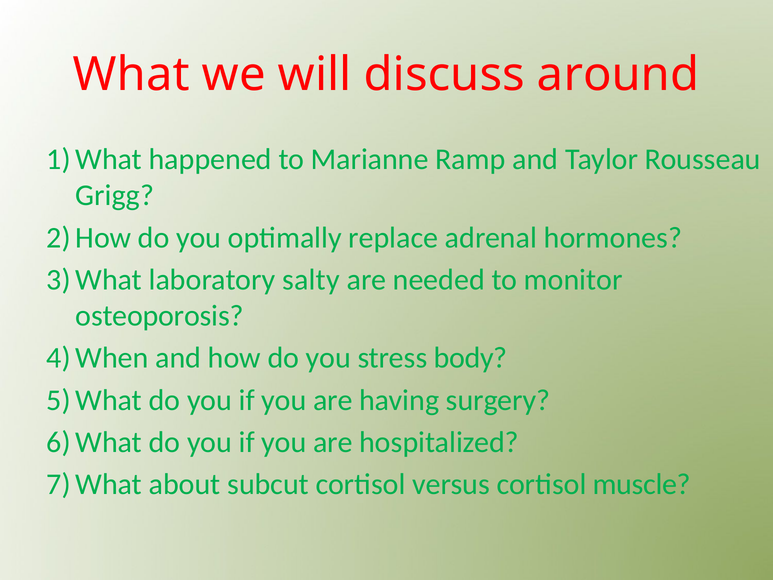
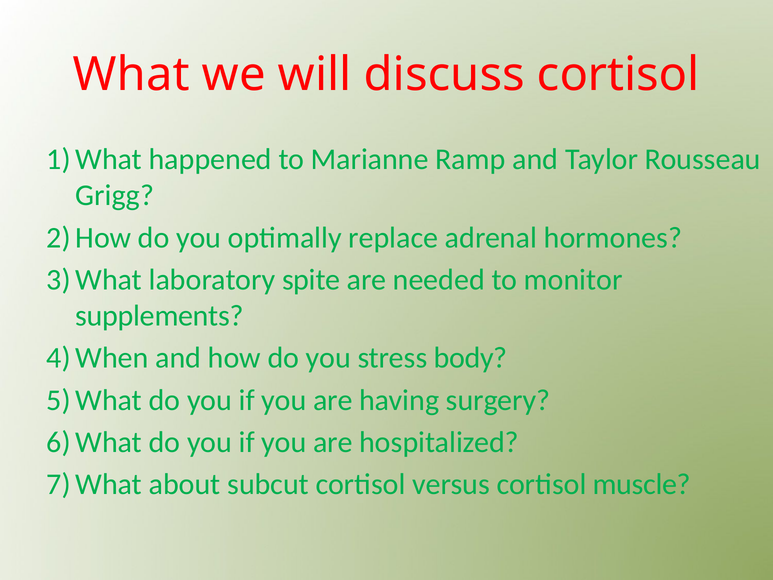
discuss around: around -> cortisol (618, 75)
salty: salty -> spite (311, 280)
osteoporosis: osteoporosis -> supplements (160, 316)
